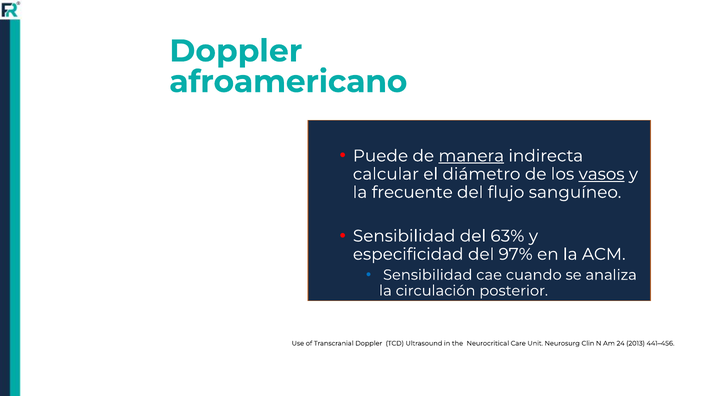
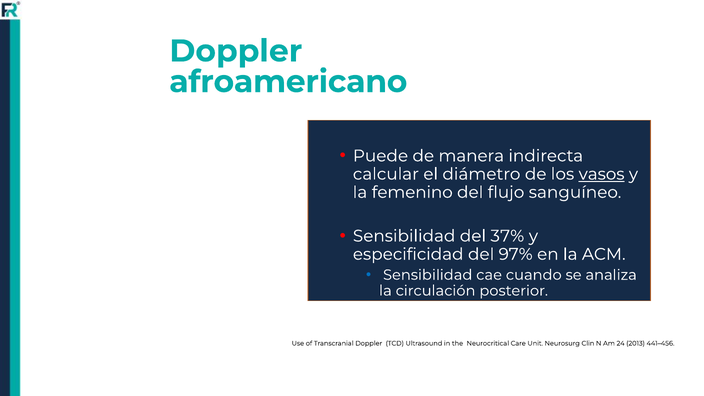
manera underline: present -> none (471, 156)
frecuente: frecuente -> femenino (412, 192)
63%: 63% -> 37% (507, 236)
